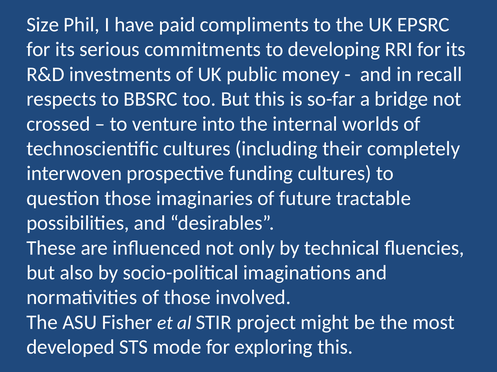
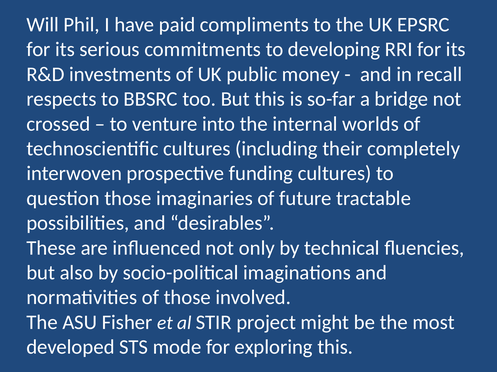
Size: Size -> Will (43, 25)
